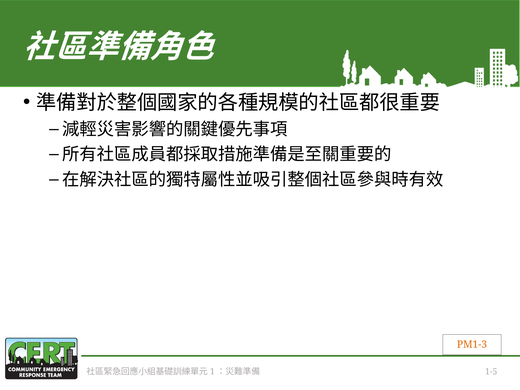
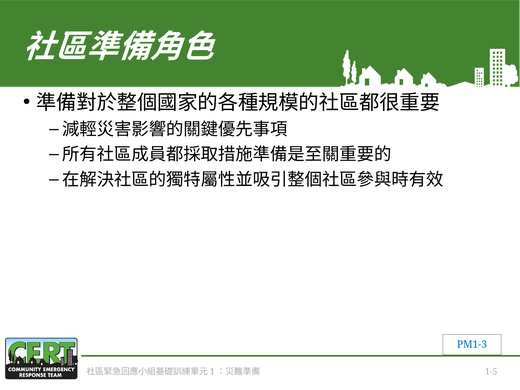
PM1-3 colour: orange -> blue (472, 345)
